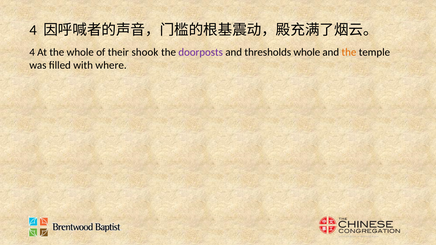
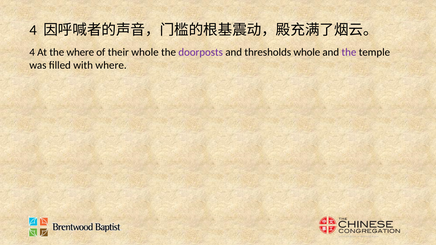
the whole: whole -> where (80, 52)
their shook: shook -> whole (145, 52)
the colour: orange -> purple (349, 52)
